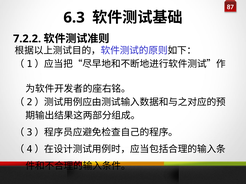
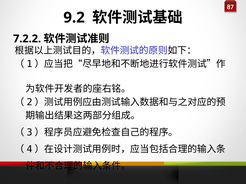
6.3: 6.3 -> 9.2 (74, 18)
